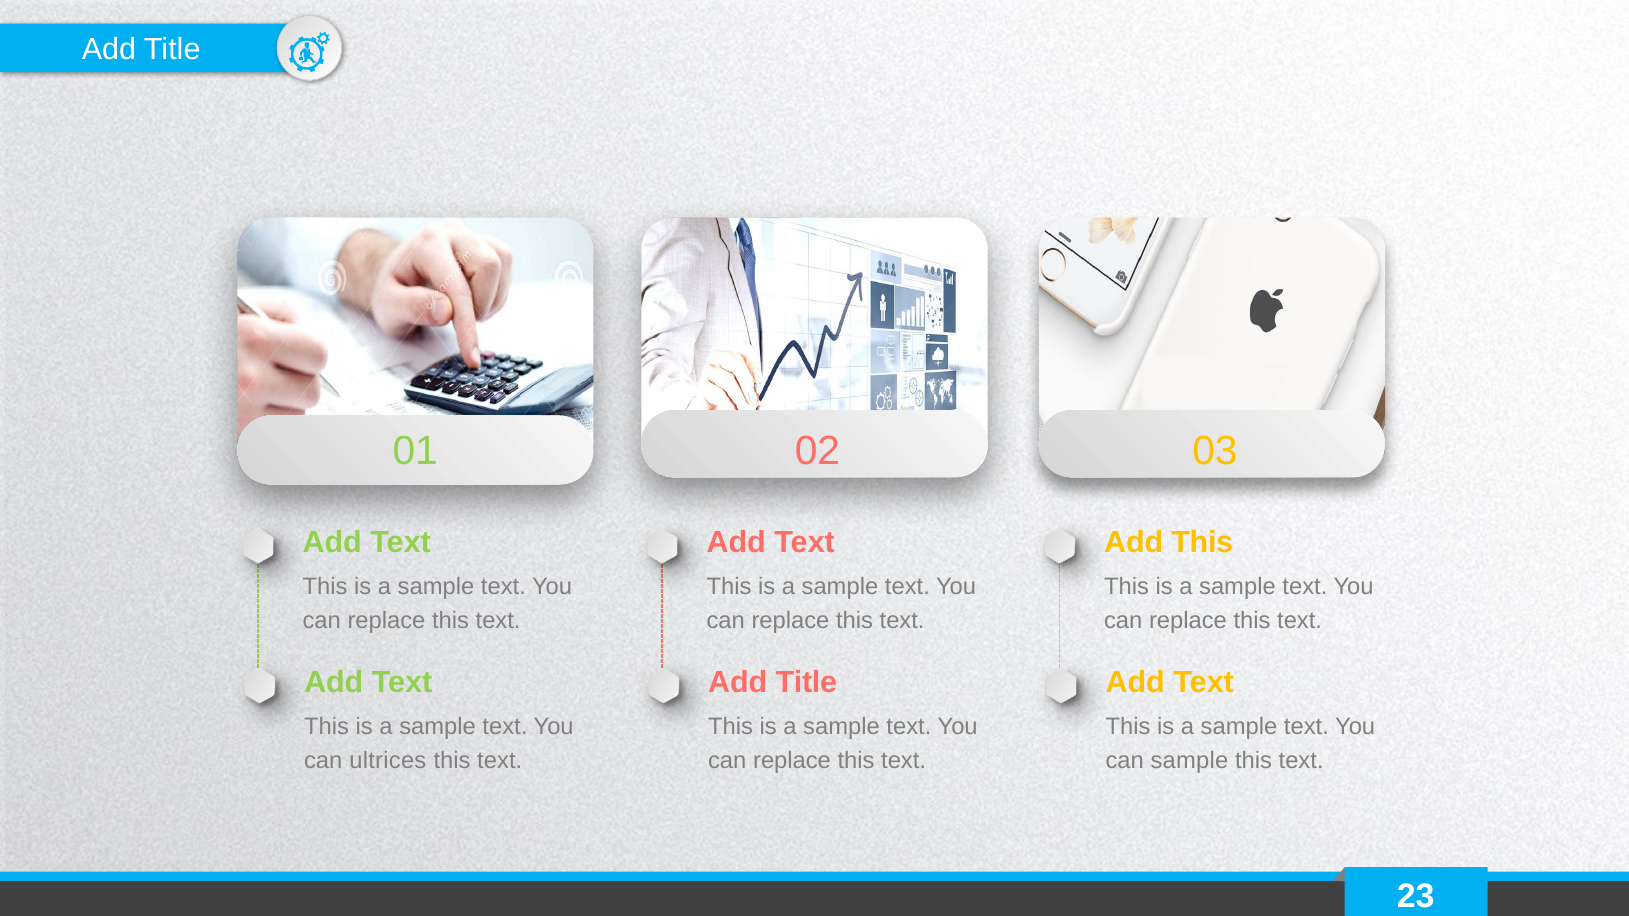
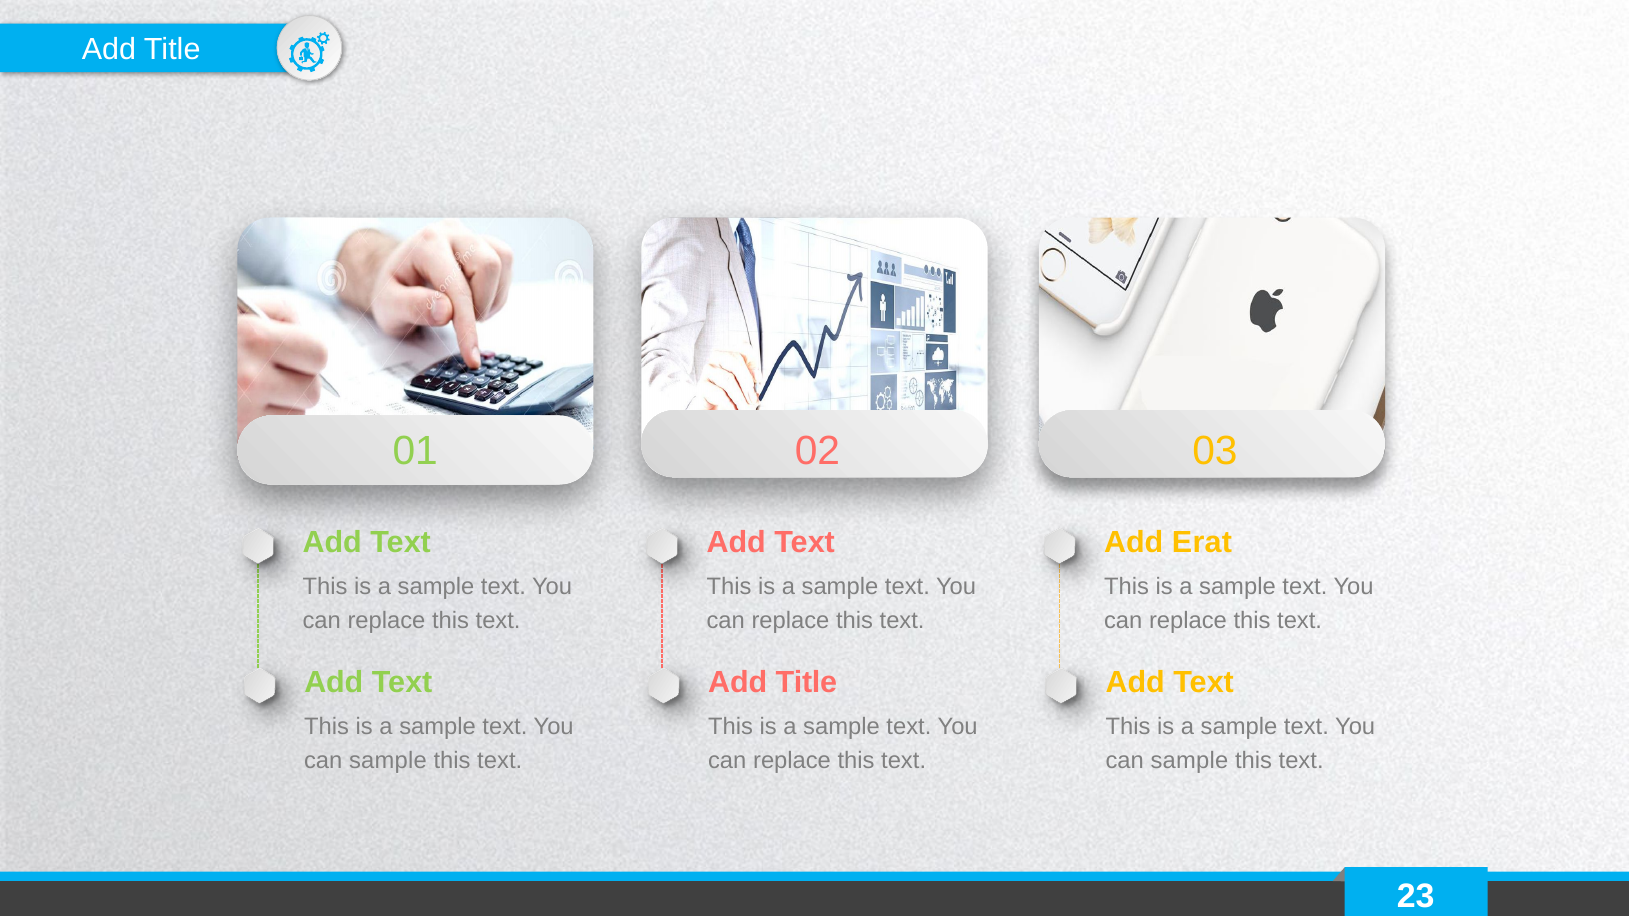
Add This: This -> Erat (1202, 542)
ultrices: ultrices -> sample (388, 761)
